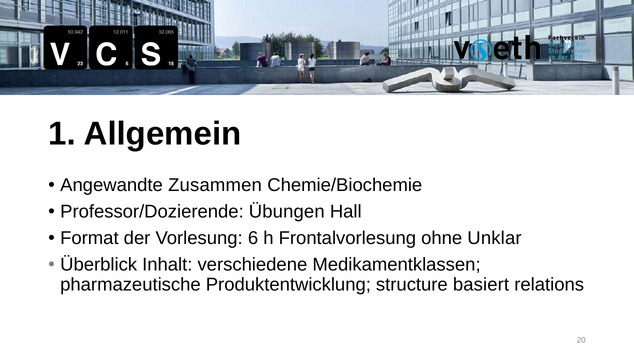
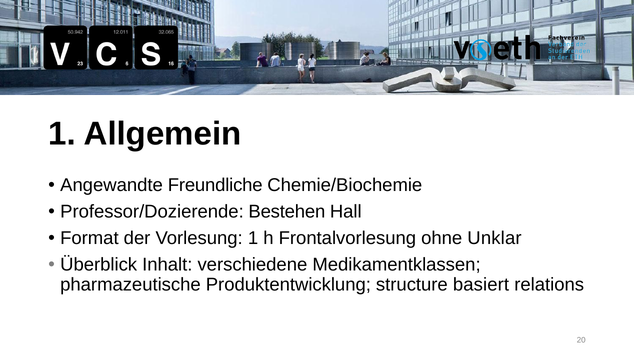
Zusammen: Zusammen -> Freundliche (215, 186)
Übungen: Übungen -> Bestehen (287, 212)
Vorlesung 6: 6 -> 1 (253, 239)
